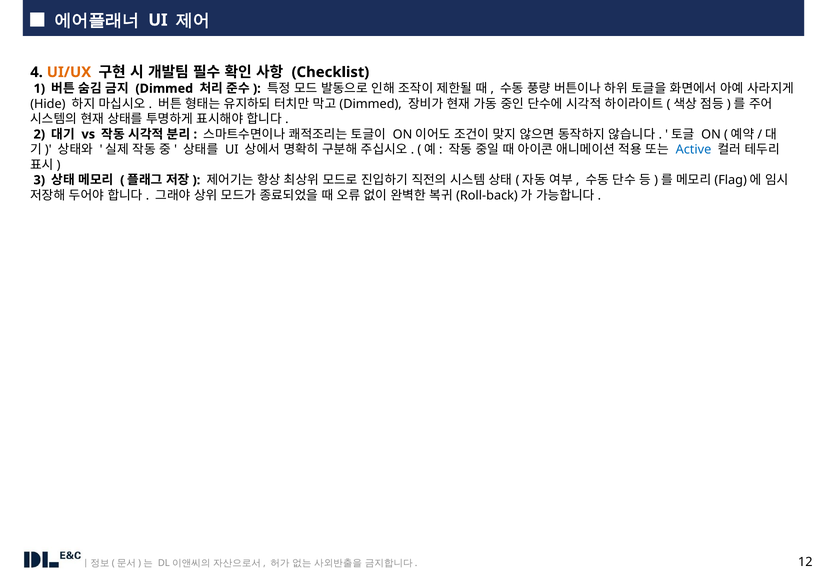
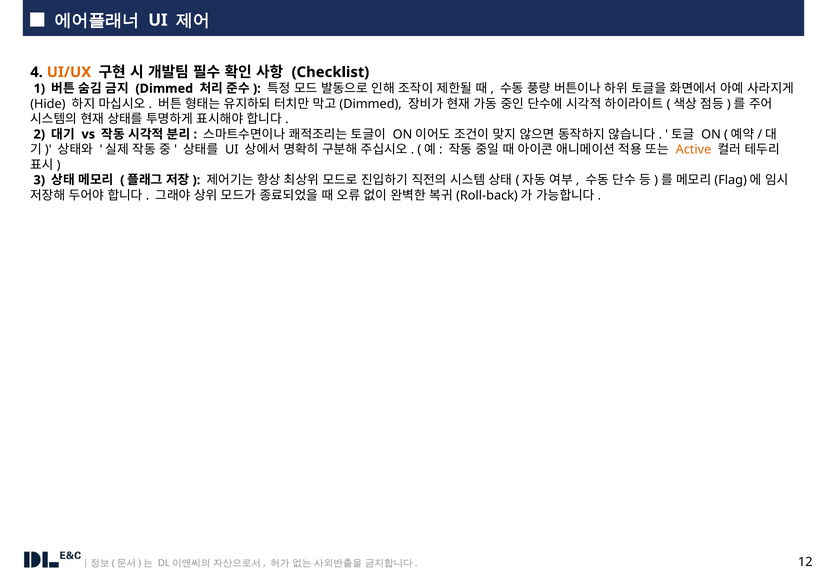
Active colour: blue -> orange (693, 150)
